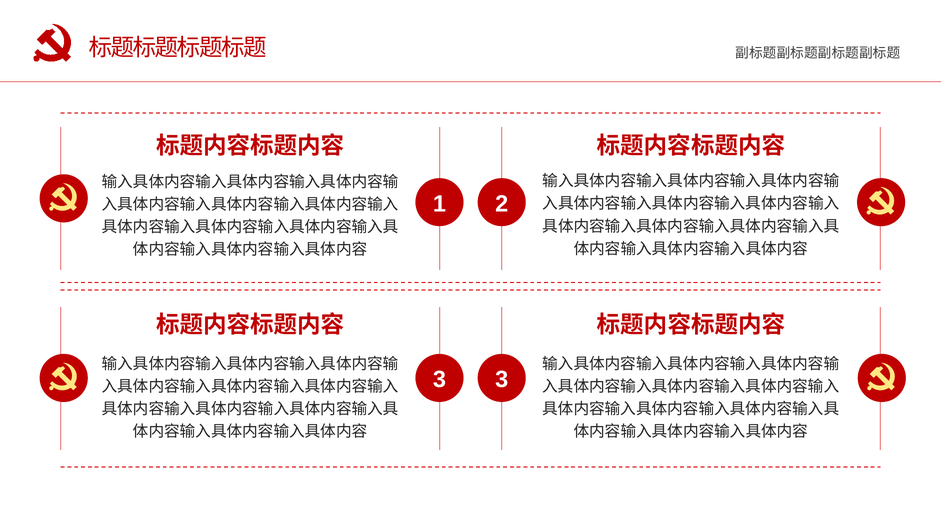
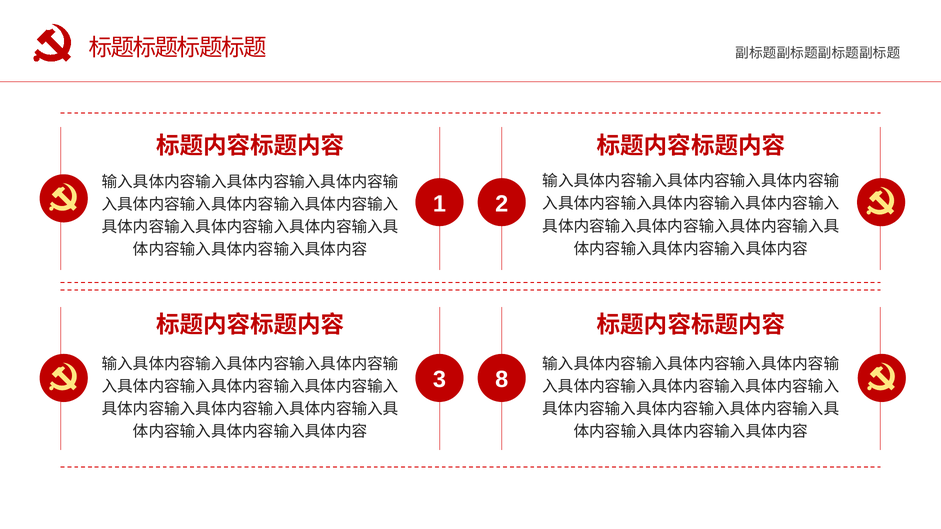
3 3: 3 -> 8 (502, 380)
